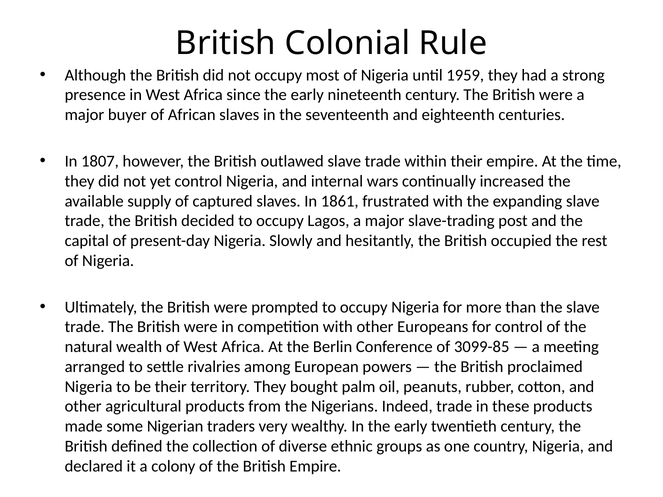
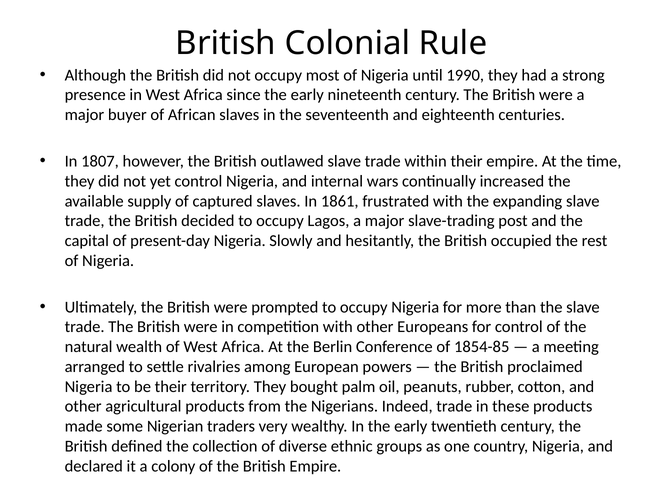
1959: 1959 -> 1990 (465, 75)
3099-85: 3099-85 -> 1854-85 (482, 347)
